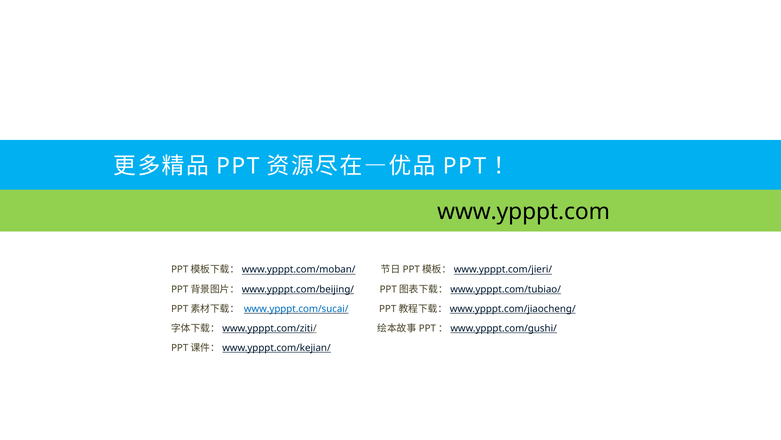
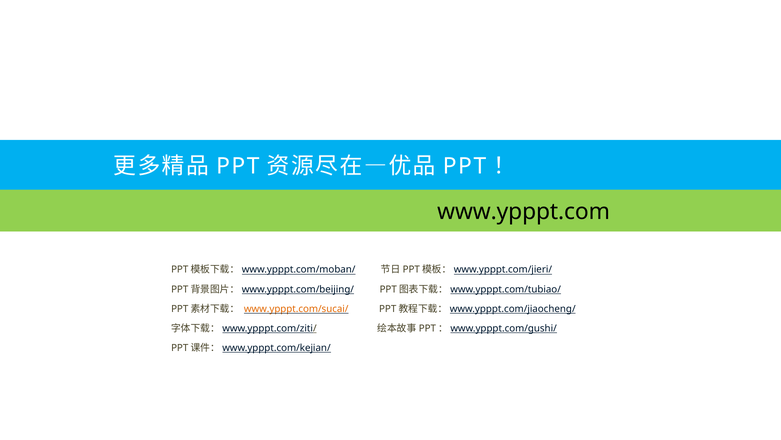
www.ypppt.com/sucai/ colour: blue -> orange (296, 308)
